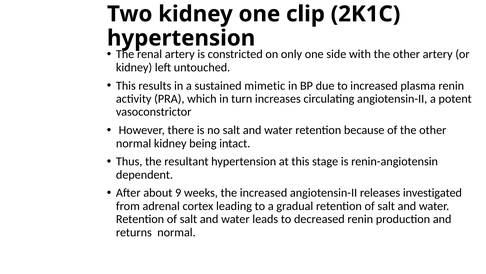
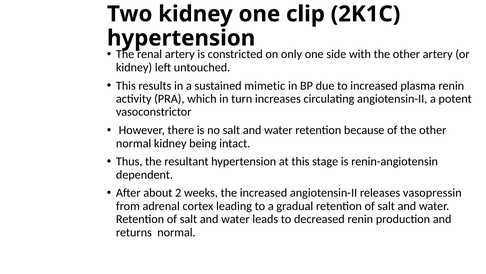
9: 9 -> 2 (178, 192)
investigated: investigated -> vasopressin (432, 192)
